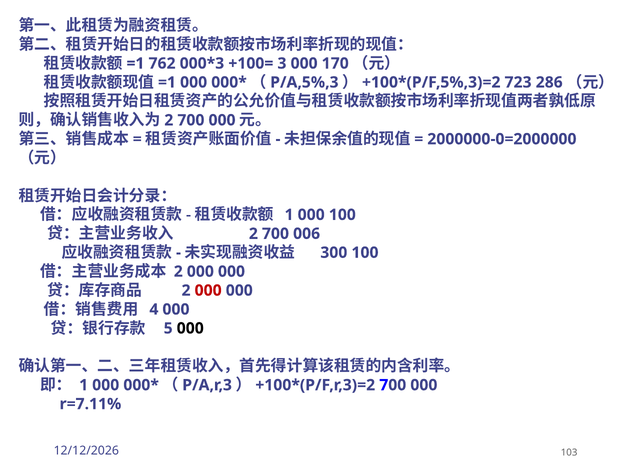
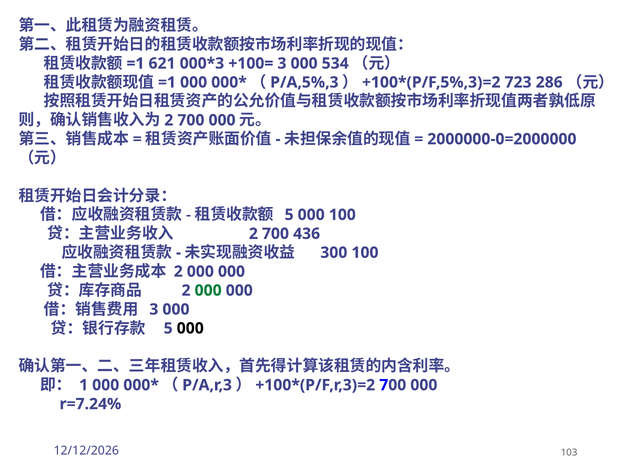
762: 762 -> 621 (162, 63)
170: 170 -> 534 (335, 63)
1: 1 -> 5 (289, 215)
006: 006 -> 436 (307, 234)
000 colour: red -> green (208, 291)
4: 4 -> 3 (154, 310)
r=7.11%: r=7.11% -> r=7.24% (90, 404)
